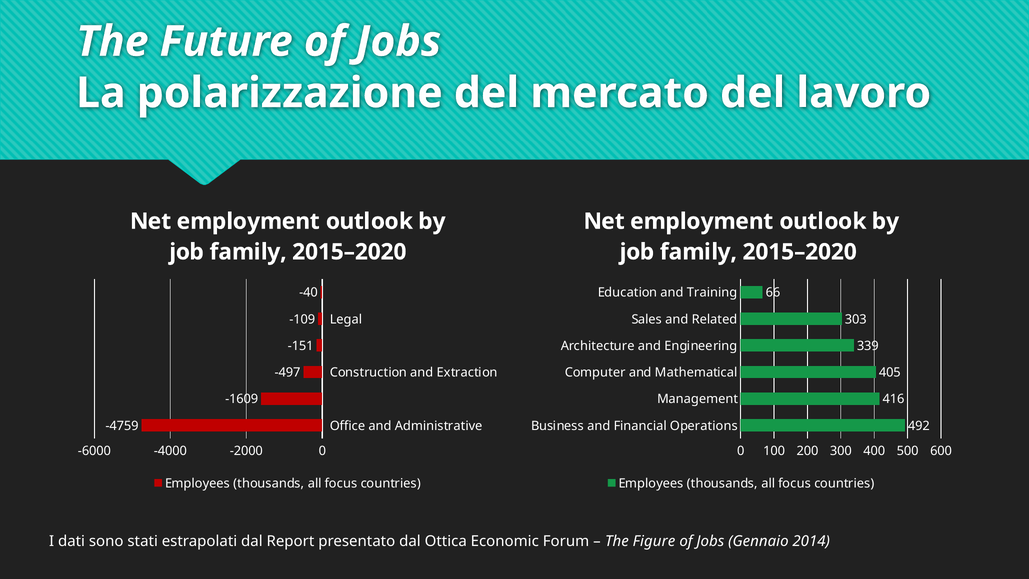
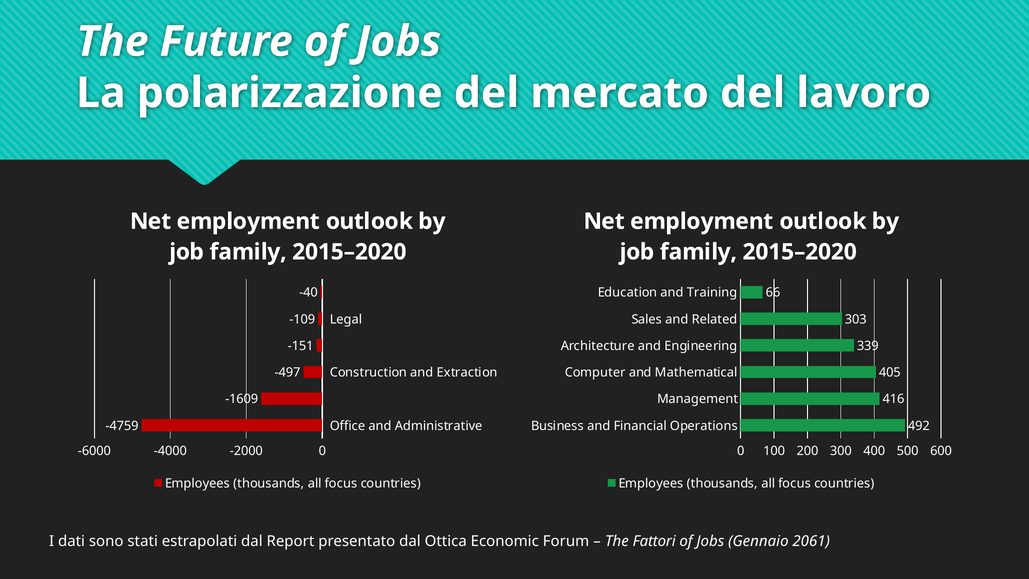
Figure: Figure -> Fattori (654, 541)
2014: 2014 -> 2061 (811, 541)
